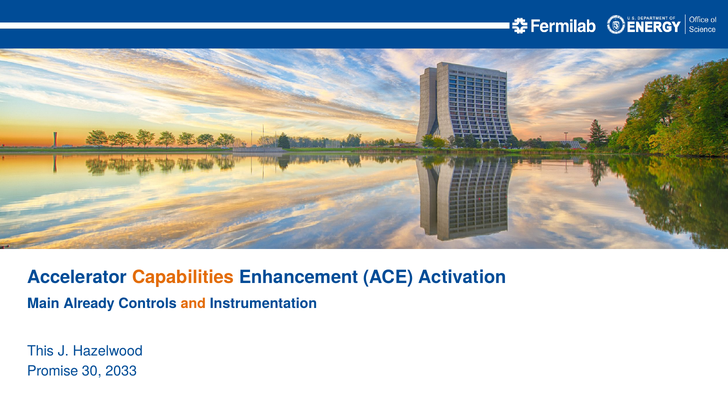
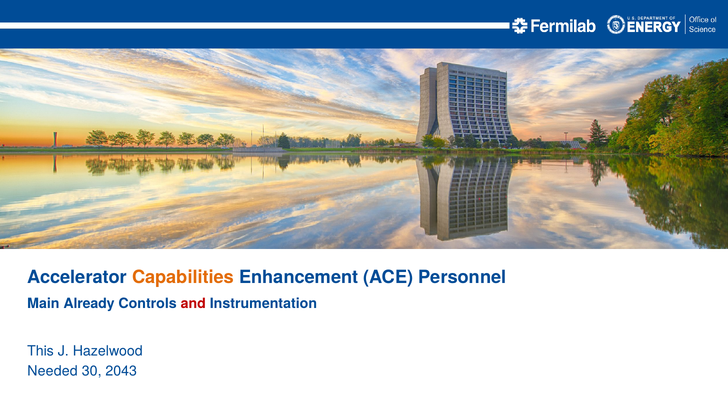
Activation: Activation -> Personnel (462, 277)
and colour: orange -> red (193, 303)
Promise: Promise -> Needed (53, 370)
2033: 2033 -> 2043 (121, 370)
